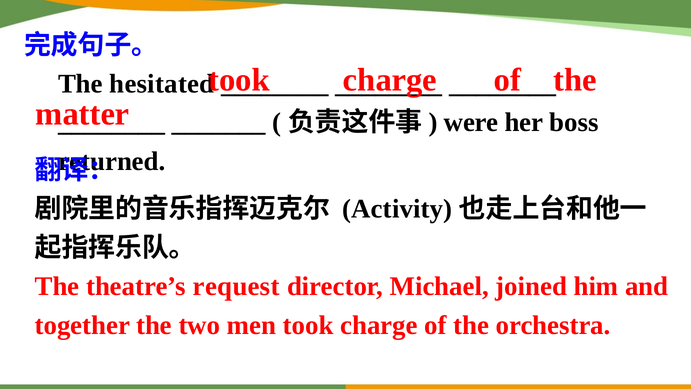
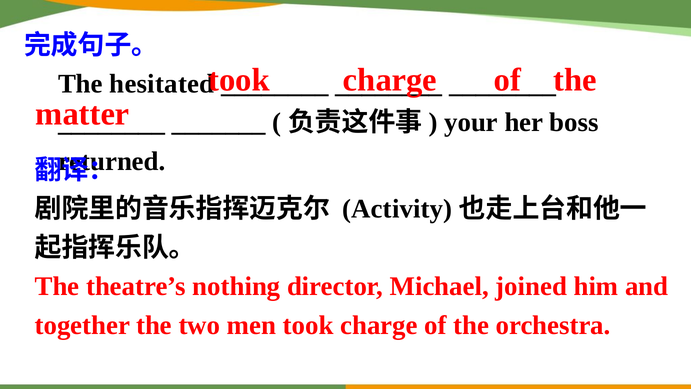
were: were -> your (471, 123)
request: request -> nothing (236, 286)
